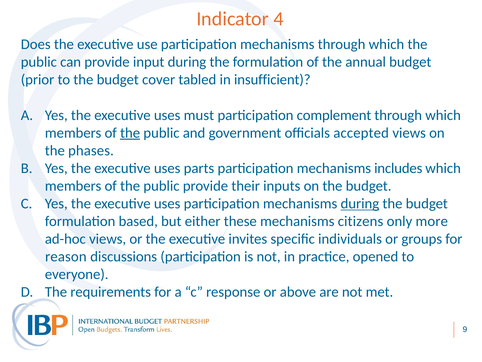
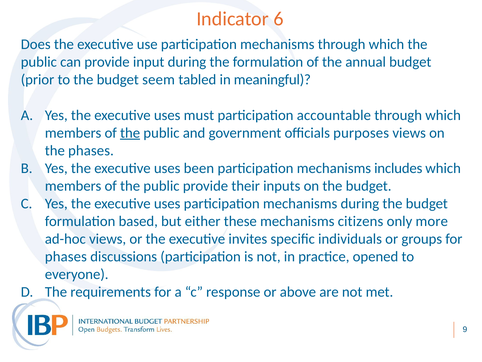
4: 4 -> 6 (278, 19)
cover: cover -> seem (159, 80)
insufficient: insufficient -> meaningful (272, 80)
complement: complement -> accountable (334, 115)
accepted: accepted -> purposes (361, 133)
parts: parts -> been (199, 168)
during underline: present -> none (360, 203)
reason: reason -> phases (66, 256)
